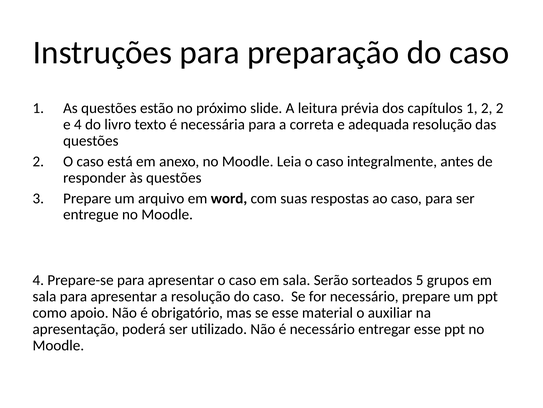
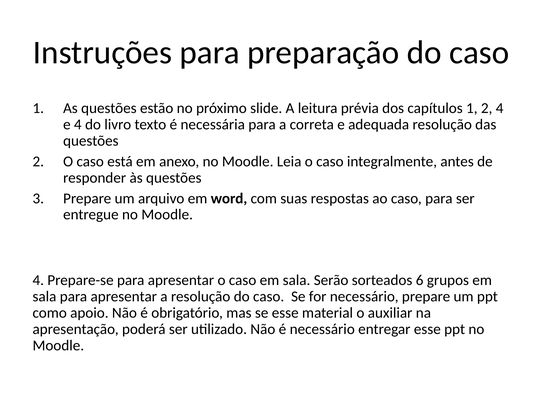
2 2: 2 -> 4 (500, 108)
5: 5 -> 6 (420, 280)
